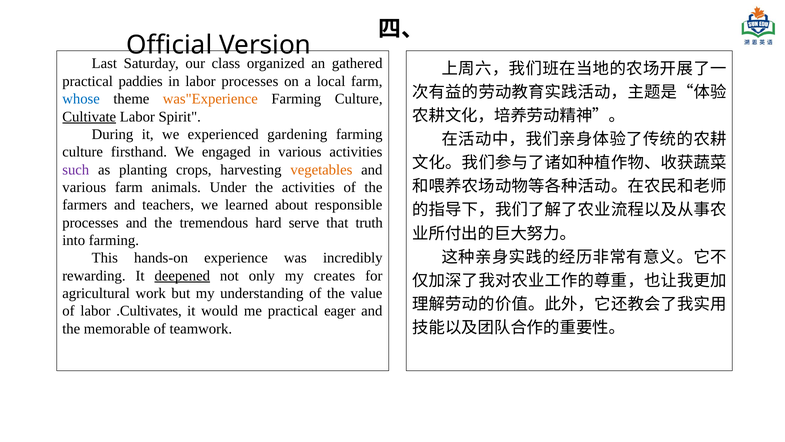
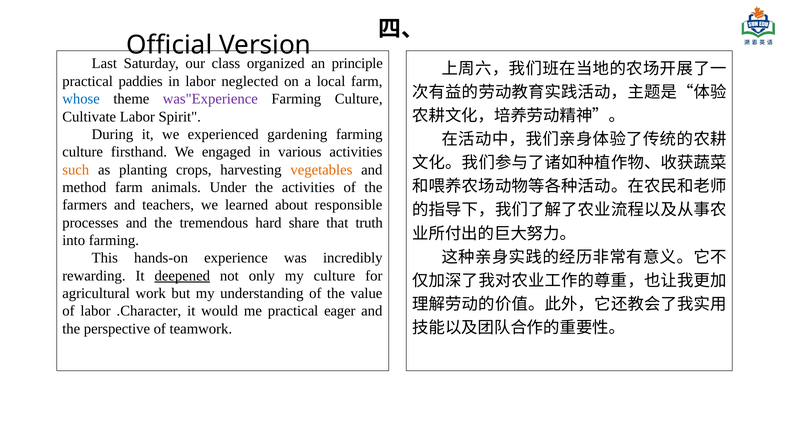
gathered: gathered -> principle (357, 64)
labor processes: processes -> neglected (250, 81)
was"Experience colour: orange -> purple (210, 99)
Cultivate underline: present -> none (89, 117)
such colour: purple -> orange (76, 170)
various: various -> method (84, 187)
serve: serve -> share (304, 223)
my creates: creates -> culture (334, 275)
.Cultivates: .Cultivates -> .Character (149, 311)
memorable: memorable -> perspective (117, 328)
